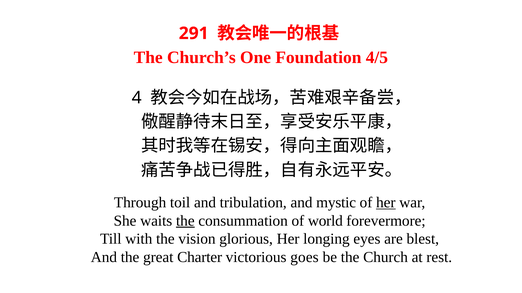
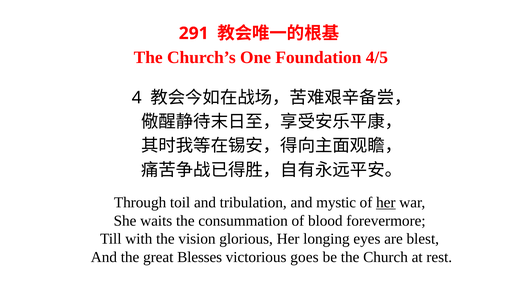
the underline: present -> none (185, 221)
world: world -> blood (325, 221)
Charter: Charter -> Blesses (200, 258)
